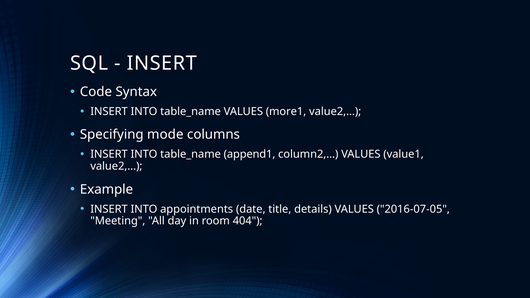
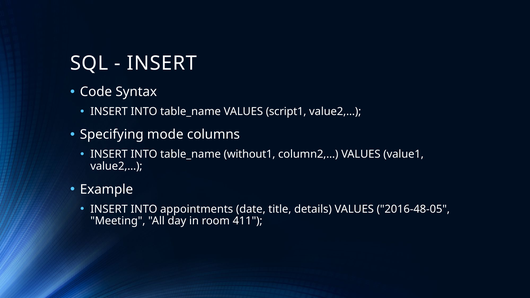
more1: more1 -> script1 (286, 112)
append1: append1 -> without1 (250, 154)
2016-07-05: 2016-07-05 -> 2016-48-05 (413, 209)
404: 404 -> 411 (248, 221)
